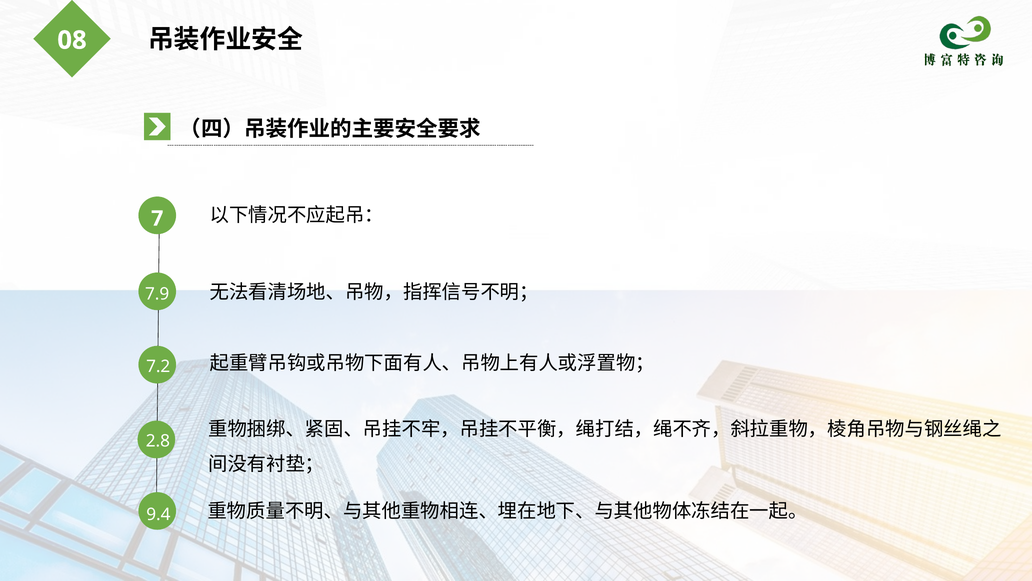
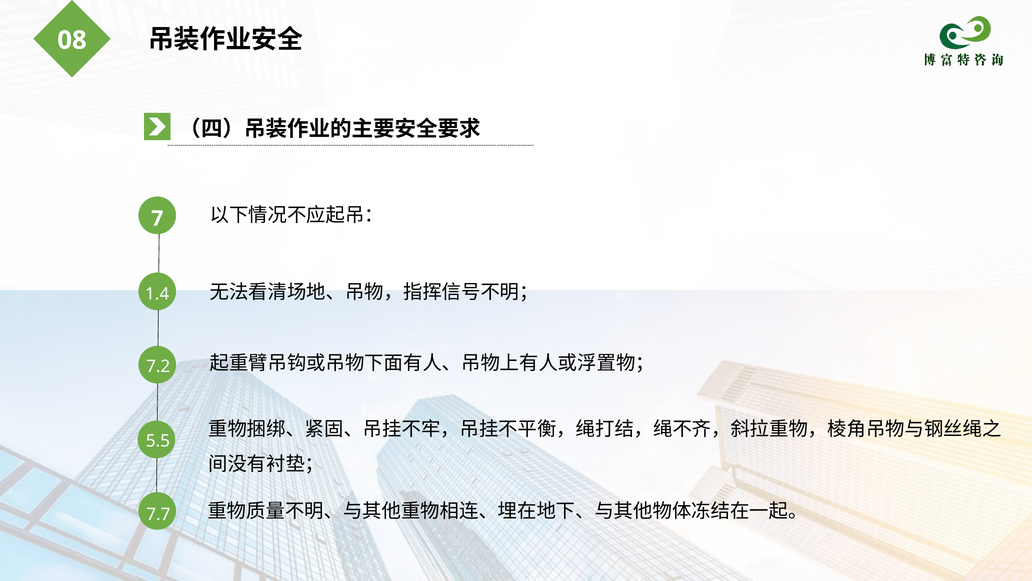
7.9: 7.9 -> 1.4 (157, 294)
2.8: 2.8 -> 5.5 (158, 441)
9.4: 9.4 -> 7.7 (158, 514)
